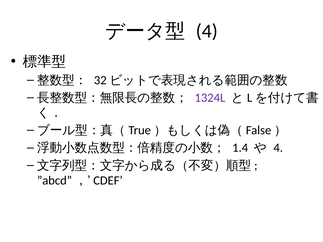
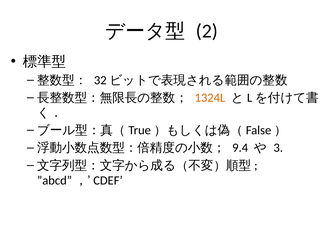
4: 4 -> 2 (207, 31)
1324L colour: purple -> orange (210, 98)
1.4: 1.4 -> 9.4 (240, 148)
4: 4 -> 3 (278, 148)
